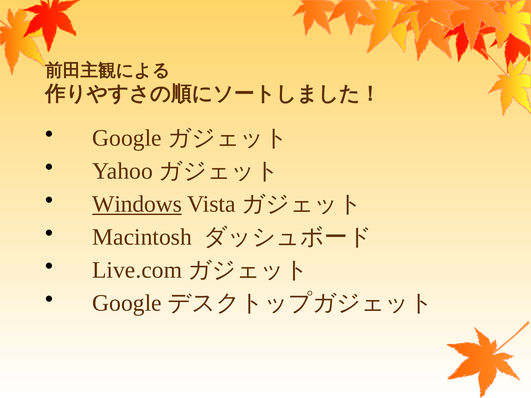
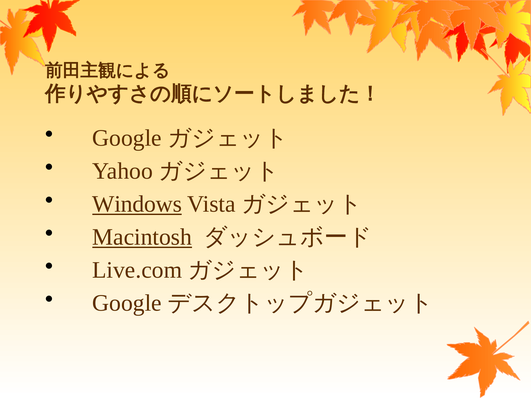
Macintosh underline: none -> present (142, 237)
